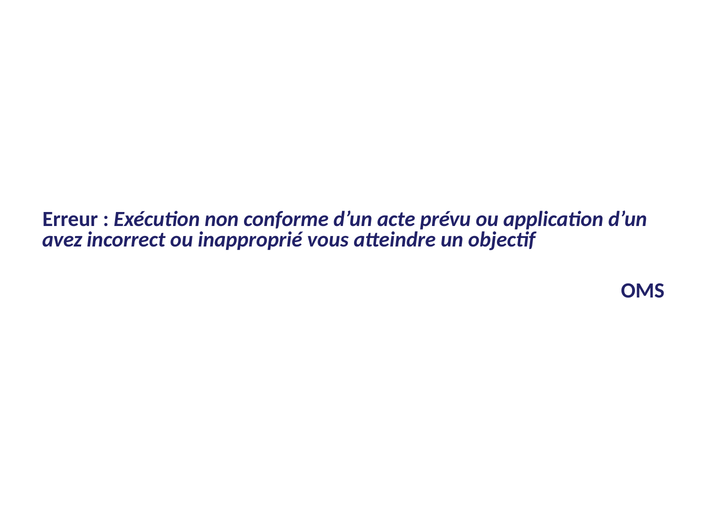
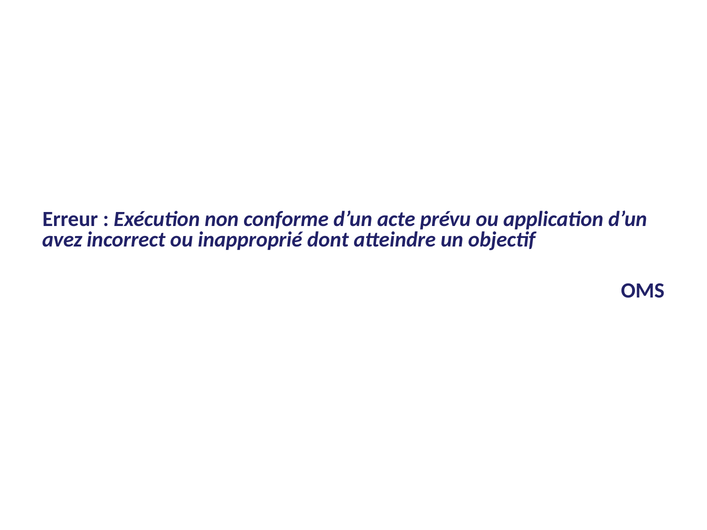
vous: vous -> dont (328, 240)
